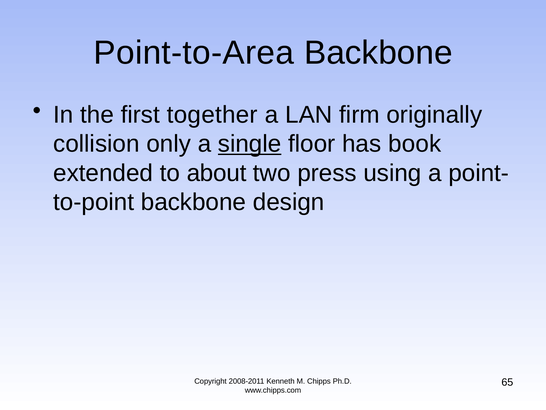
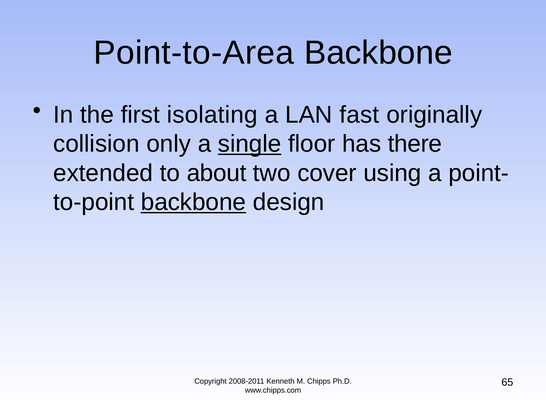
together: together -> isolating (212, 115)
firm: firm -> fast (359, 115)
book: book -> there (415, 144)
press: press -> cover (327, 173)
backbone underline: none -> present (193, 202)
